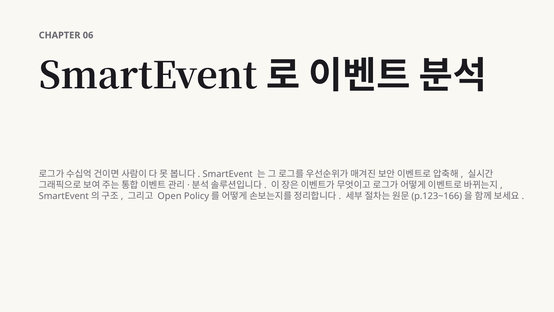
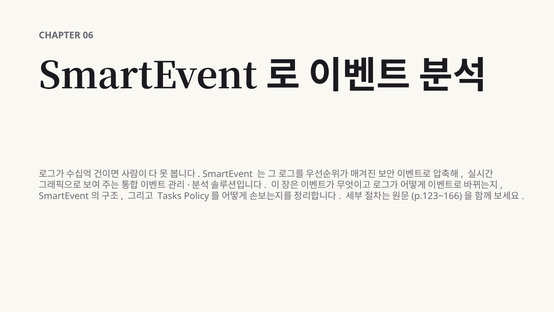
Open: Open -> Tasks (170, 196)
